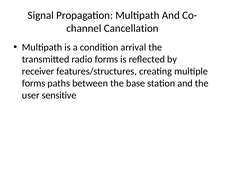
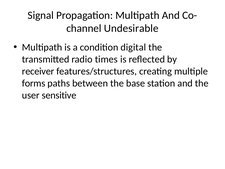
Cancellation: Cancellation -> Undesirable (131, 28)
arrival: arrival -> digital (133, 47)
radio forms: forms -> times (106, 59)
